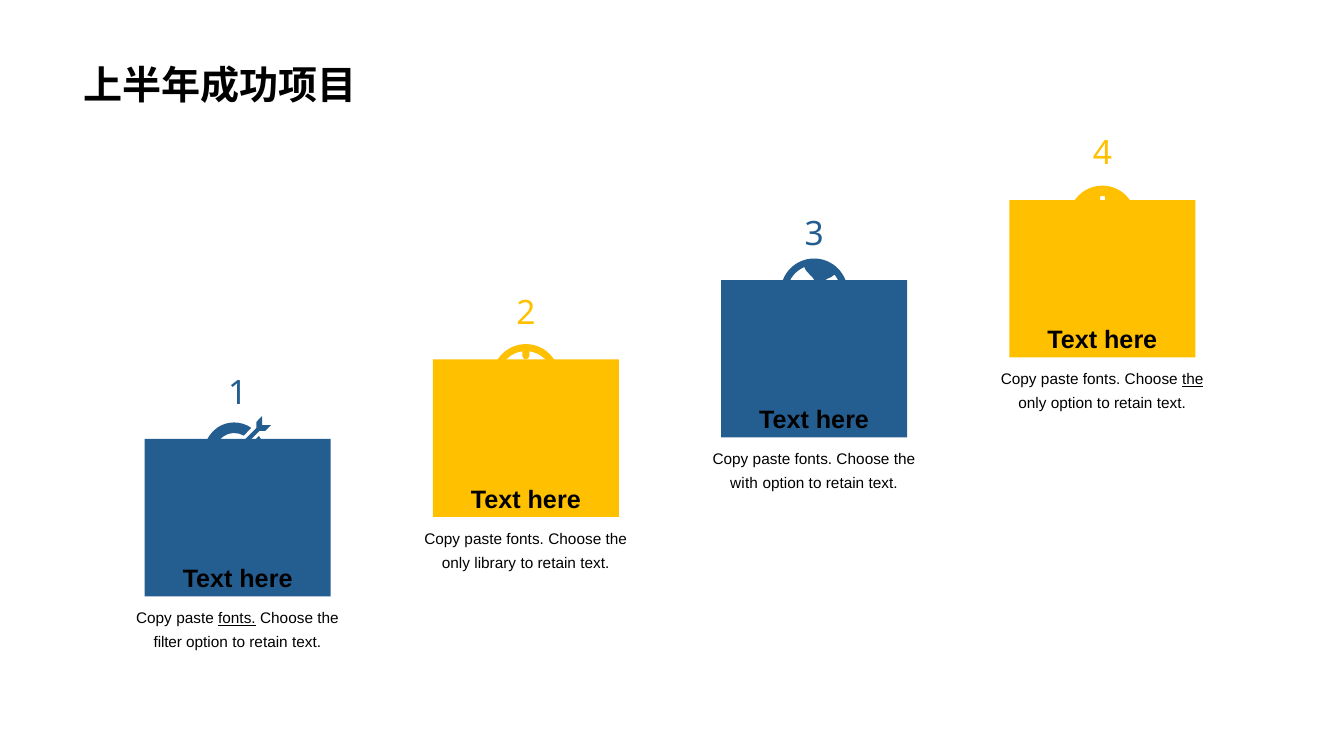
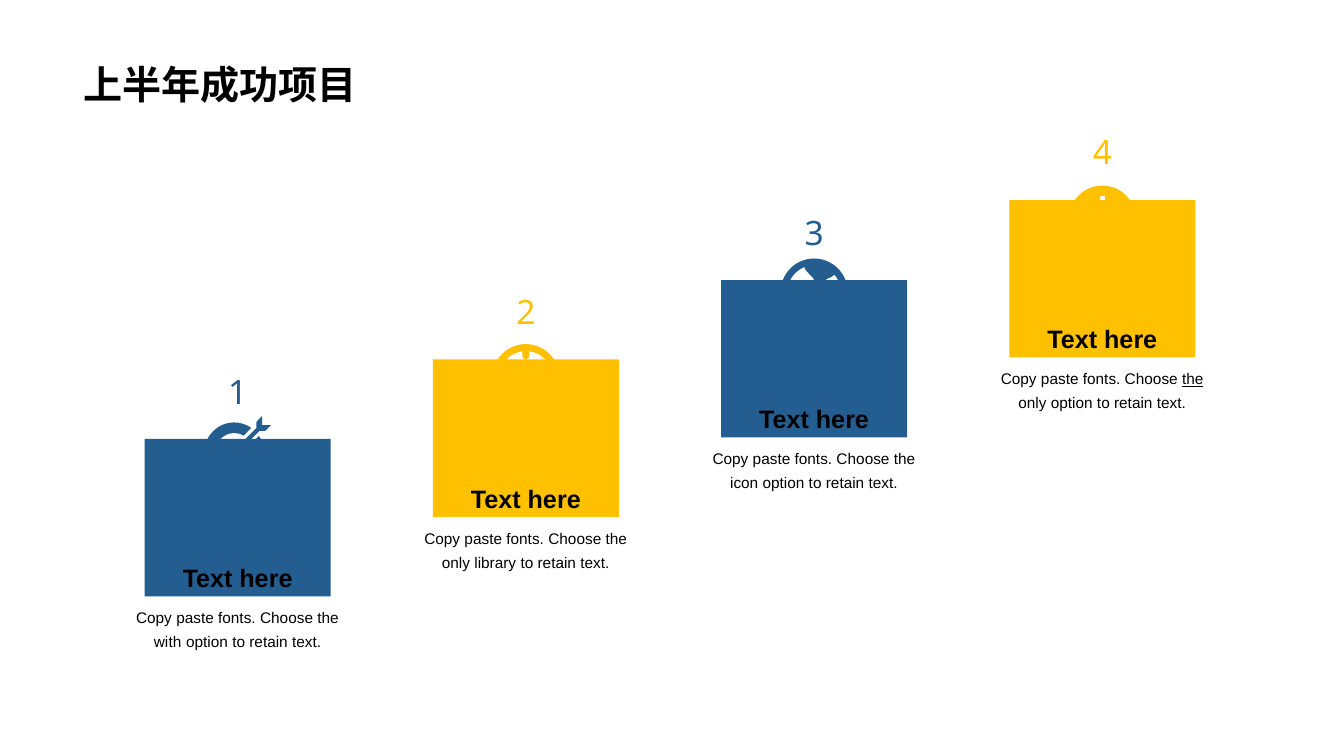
with: with -> icon (744, 484)
fonts underline: present -> none (237, 619)
filter: filter -> with (168, 643)
